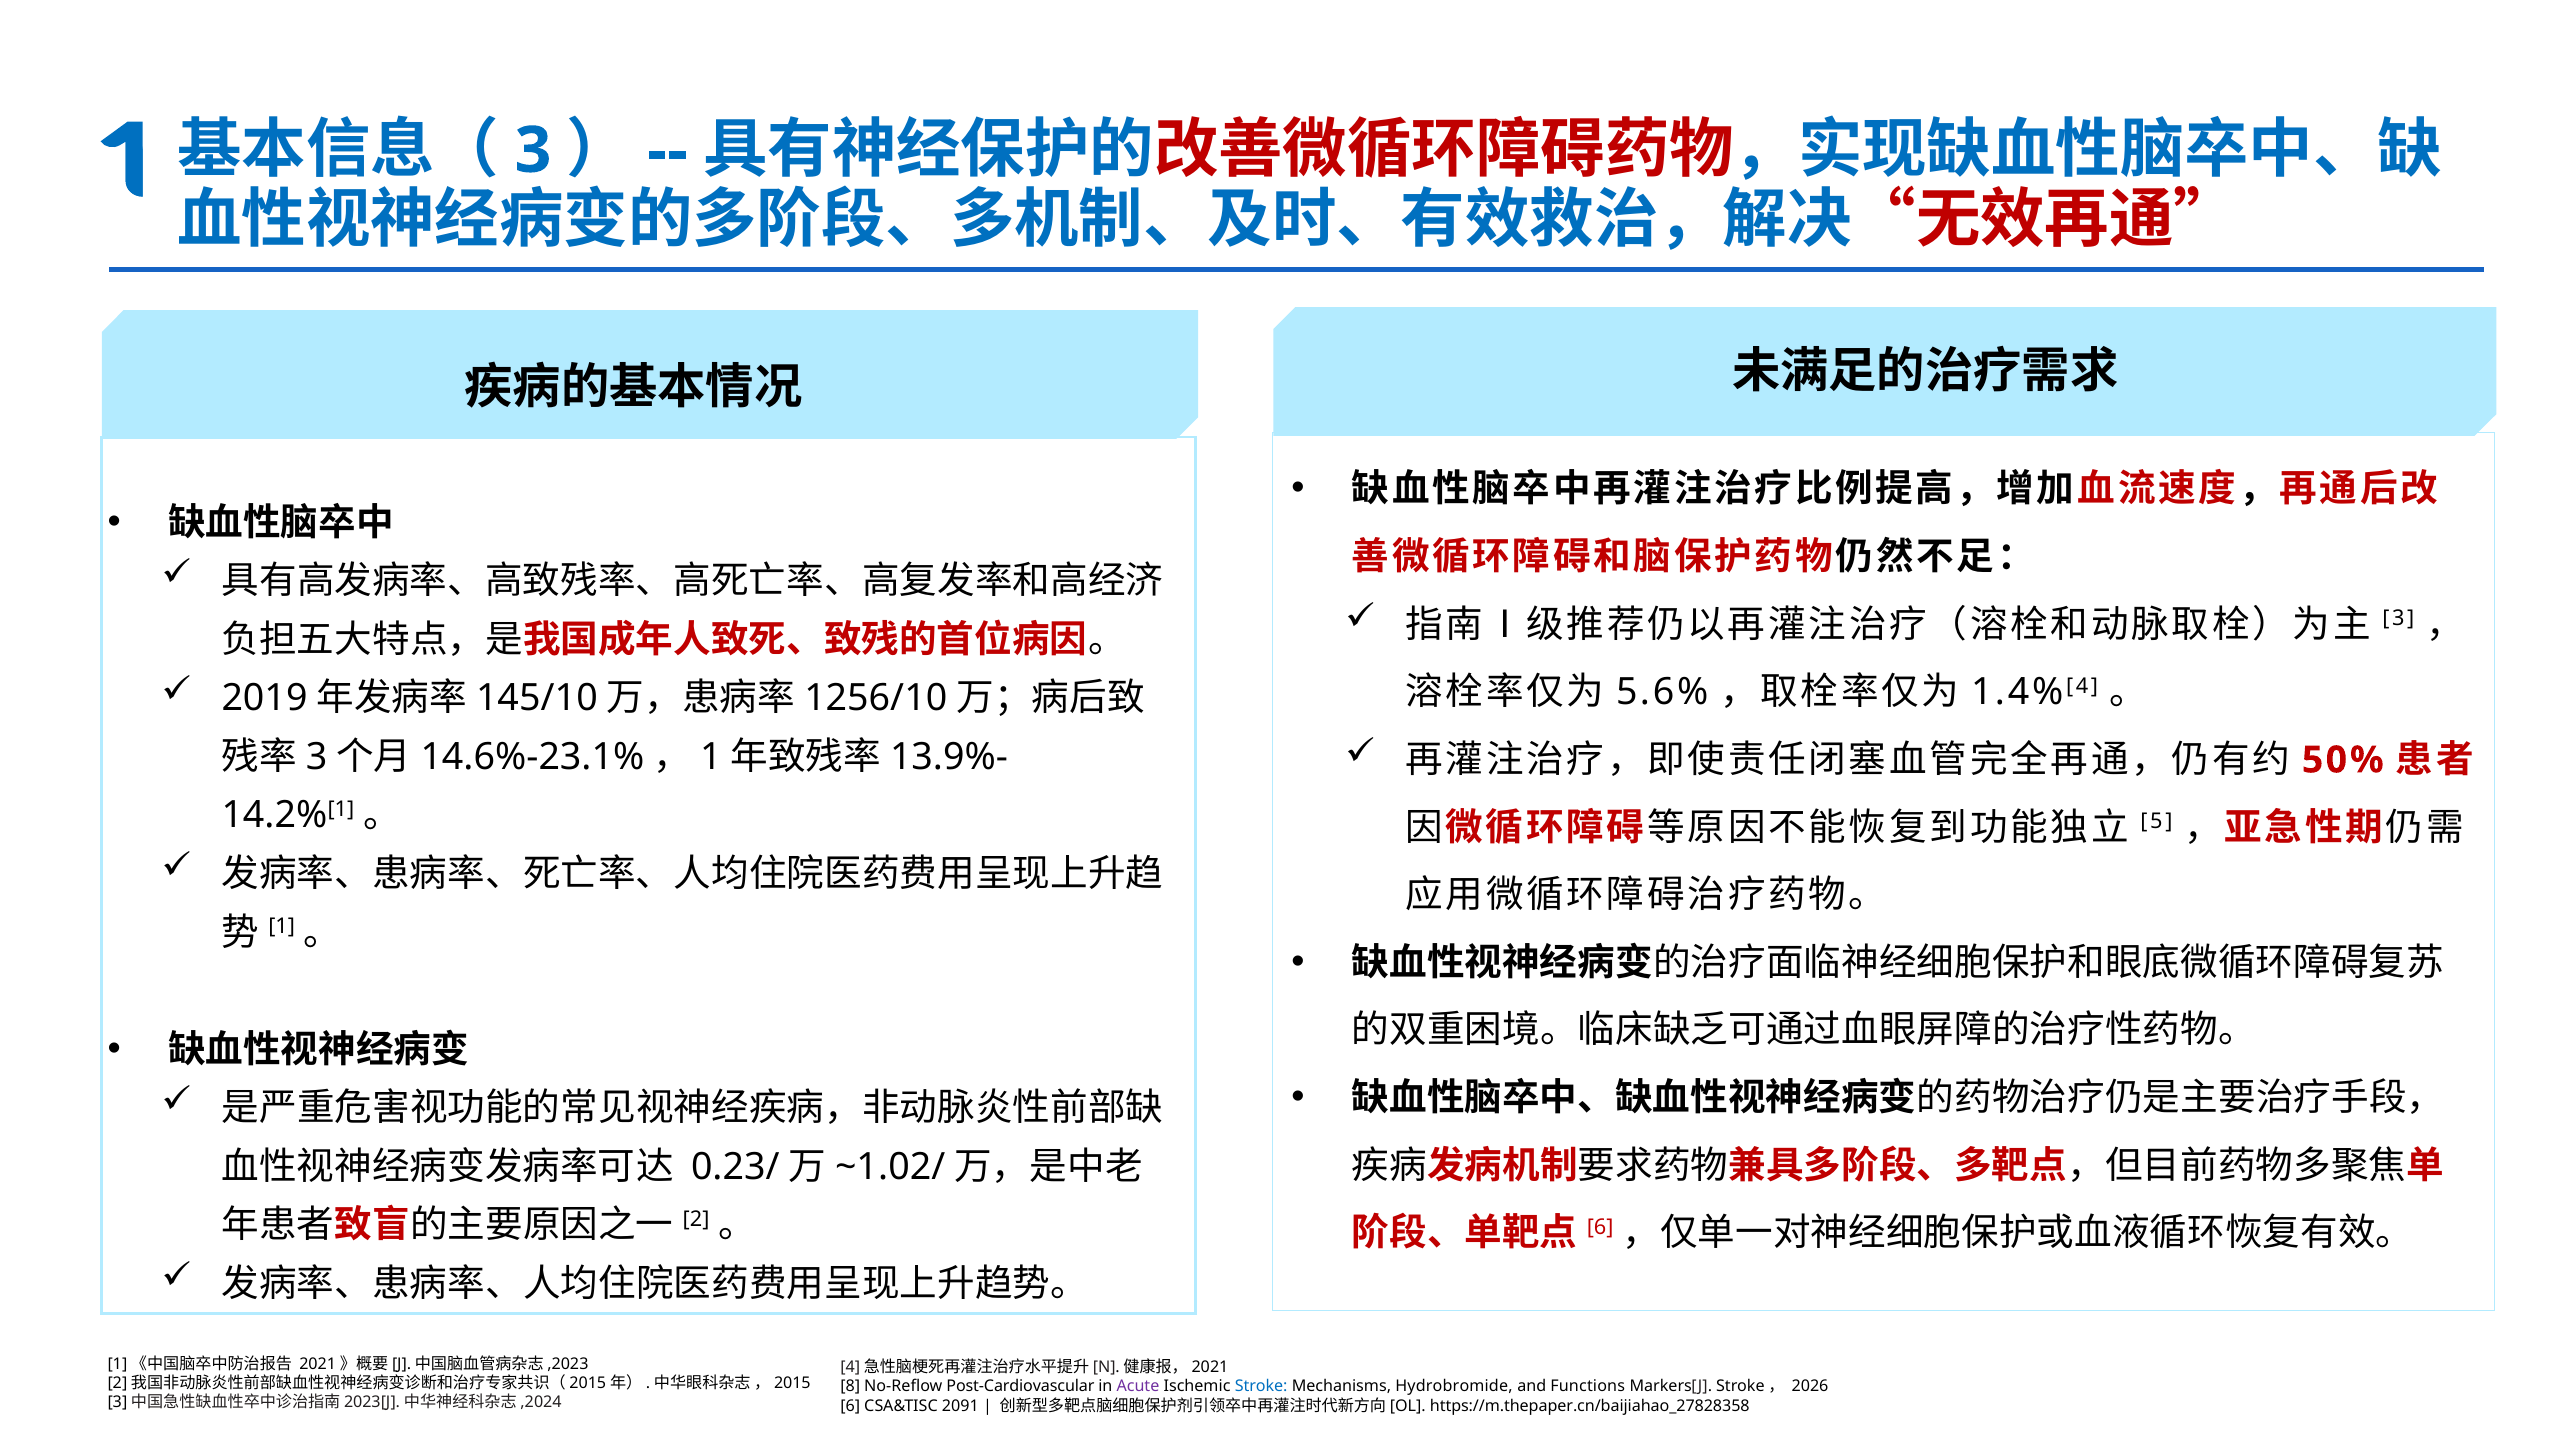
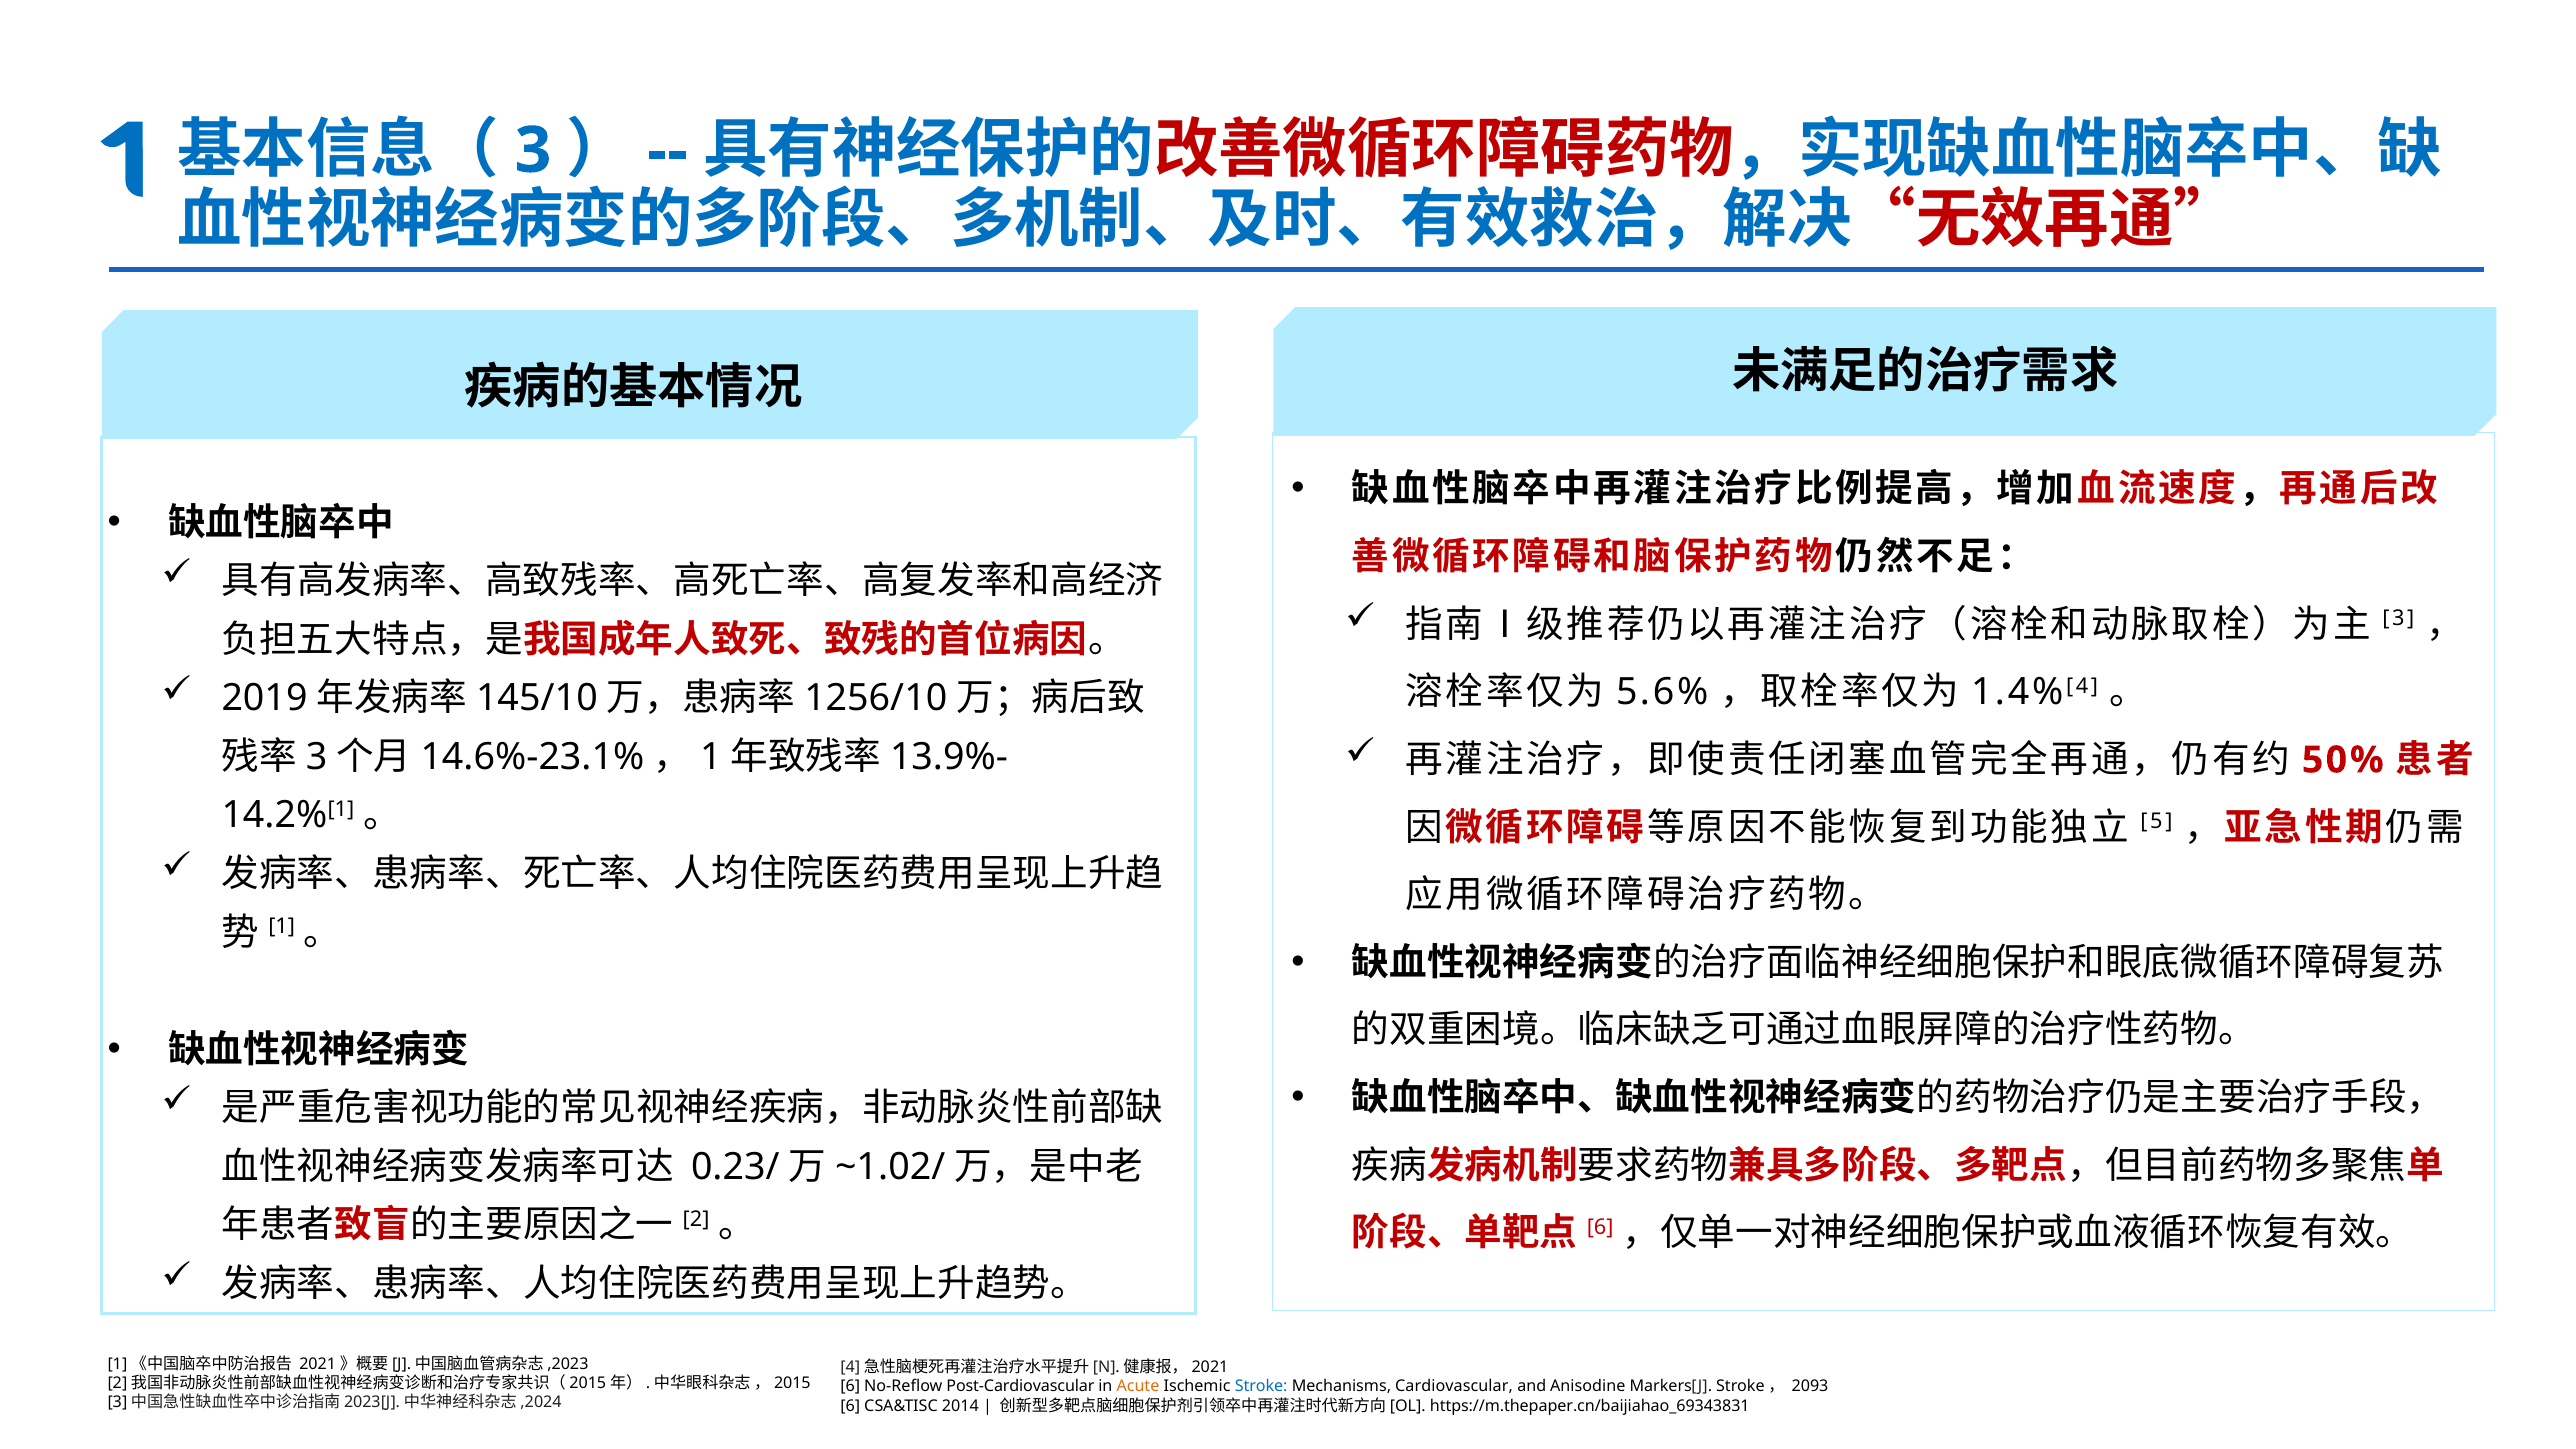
8: 8 -> 6 (850, 1386)
Acute colour: purple -> orange (1138, 1386)
Hydrobromide: Hydrobromide -> Cardiovascular (1454, 1386)
Functions: Functions -> Anisodine (1588, 1386)
2026: 2026 -> 2093 (1810, 1386)
2091: 2091 -> 2014 (960, 1406)
https://m.thepaper.cn/baijiahao_27828358: https://m.thepaper.cn/baijiahao_27828358 -> https://m.thepaper.cn/baijiahao_69343831 (1590, 1406)
